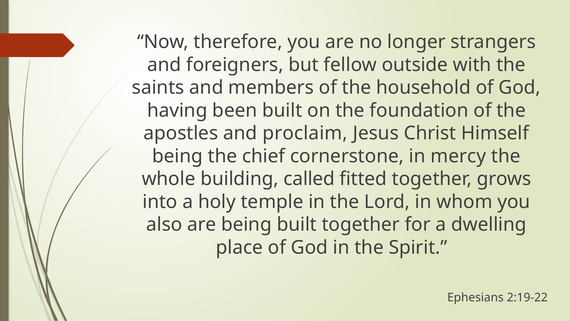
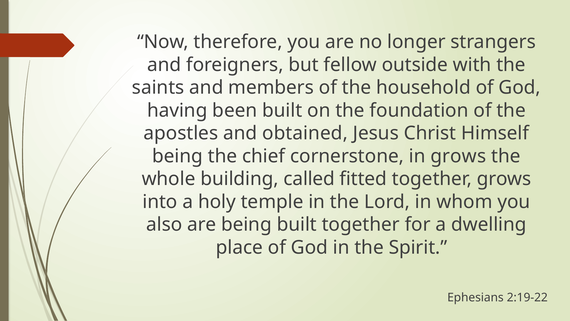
proclaim: proclaim -> obtained (305, 133)
in mercy: mercy -> grows (458, 156)
